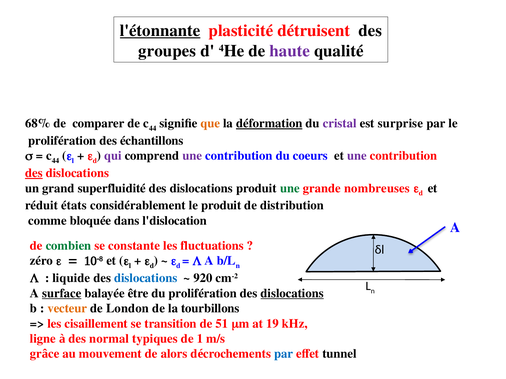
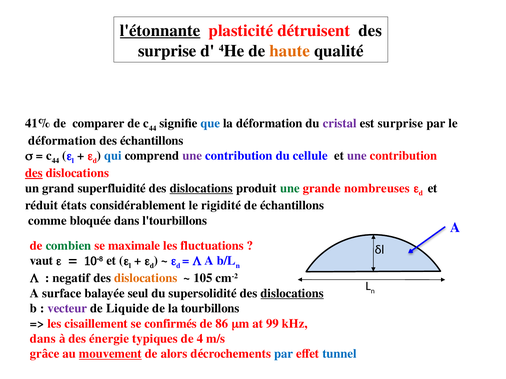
groupes: groupes -> surprise (167, 51)
haute colour: purple -> orange (290, 51)
68%: 68% -> 41% (38, 124)
que colour: orange -> blue (210, 124)
déformation underline: present -> none (269, 124)
prolifération: prolifération -> déformation (62, 141)
qui colour: purple -> blue (113, 156)
coeurs: coeurs -> cellule (310, 156)
dislocations underline: none -> present (201, 188)
le produit: produit -> rigidité (221, 206)
de distribution: distribution -> échantillons (292, 206)
l'dislocation: l'dislocation -> l'tourbillons (175, 221)
constante: constante -> maximale (134, 246)
zéro: zéro -> vaut (41, 261)
liquide: liquide -> negatif (71, 278)
dislocations colour: blue -> orange (146, 278)
920: 920 -> 105 (203, 278)
surface underline: present -> none (62, 294)
être: être -> seul (138, 294)
du prolifération: prolifération -> supersolidité (203, 294)
vecteur colour: orange -> purple (67, 309)
London: London -> Liquide (128, 309)
transition: transition -> confirmés (171, 324)
51: 51 -> 86 (222, 324)
19: 19 -> 99 (272, 324)
ligne: ligne -> dans (43, 339)
normal: normal -> énergie (109, 339)
1: 1 -> 4 (200, 339)
mouvement underline: none -> present (110, 354)
tunnel colour: black -> blue (340, 354)
